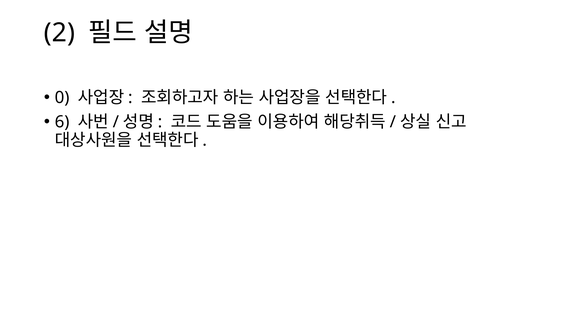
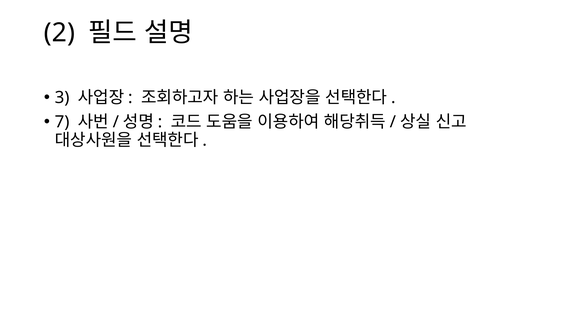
0: 0 -> 3 (62, 98)
6: 6 -> 7 (62, 122)
